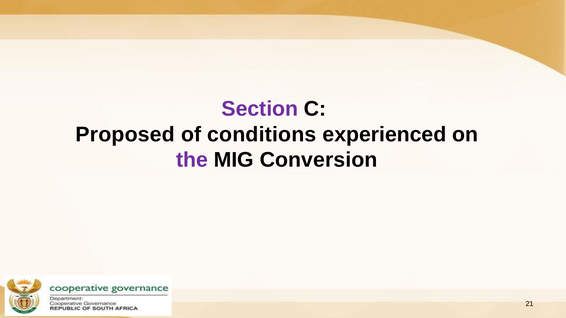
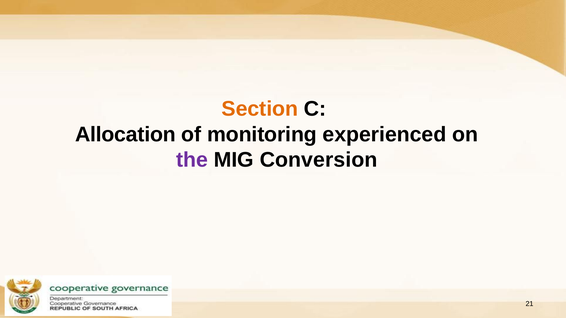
Section colour: purple -> orange (260, 109)
Proposed: Proposed -> Allocation (125, 135)
conditions: conditions -> monitoring (262, 135)
